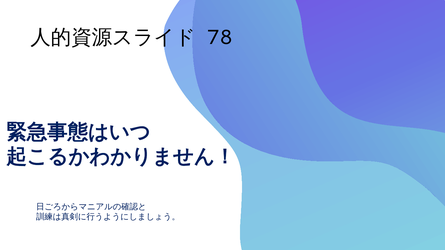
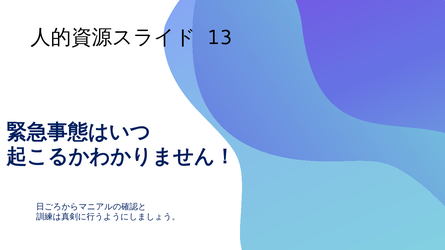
78: 78 -> 13 (220, 37)
